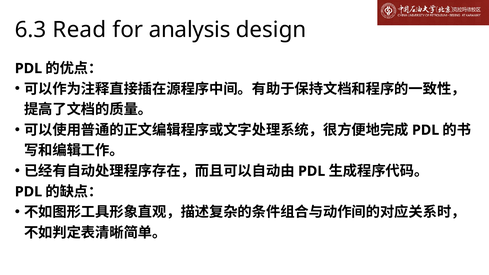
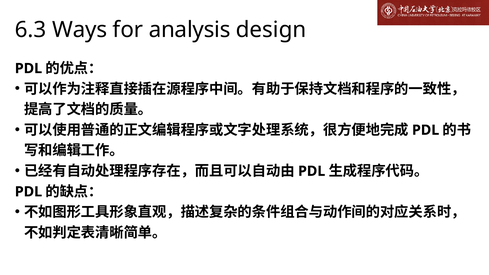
Read: Read -> Ways (80, 30)
